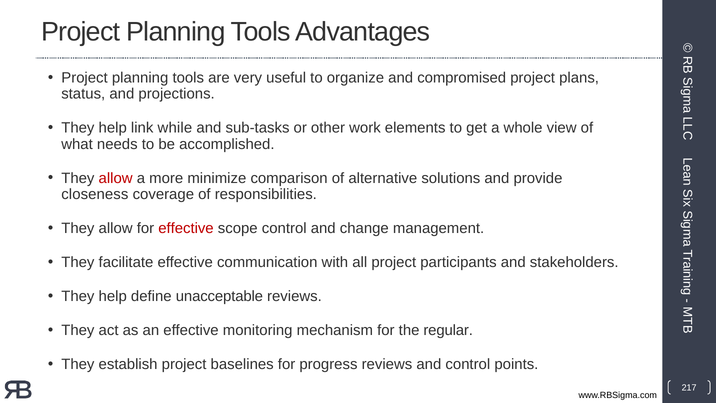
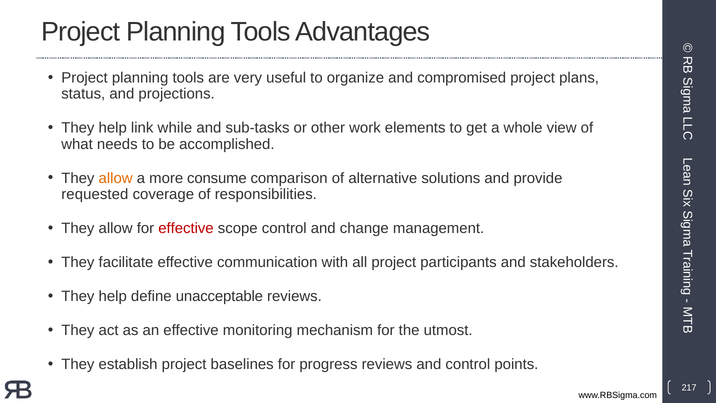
allow colour: red -> orange (116, 178)
minimize: minimize -> consume (217, 178)
closeness: closeness -> requested (95, 194)
regular: regular -> utmost (448, 330)
